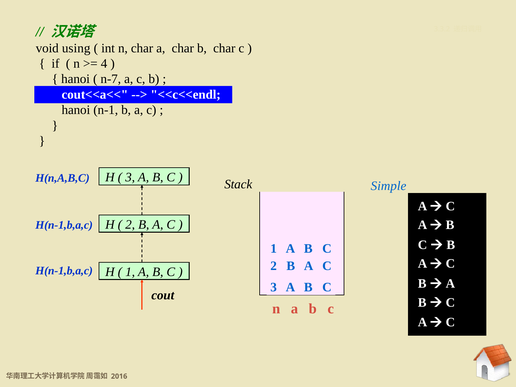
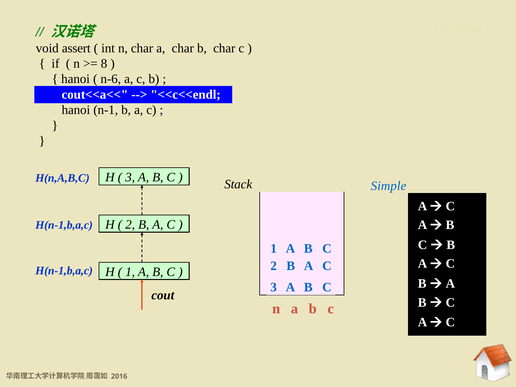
using: using -> assert (76, 48)
4: 4 -> 8 (104, 64)
n-7: n-7 -> n-6 (111, 79)
